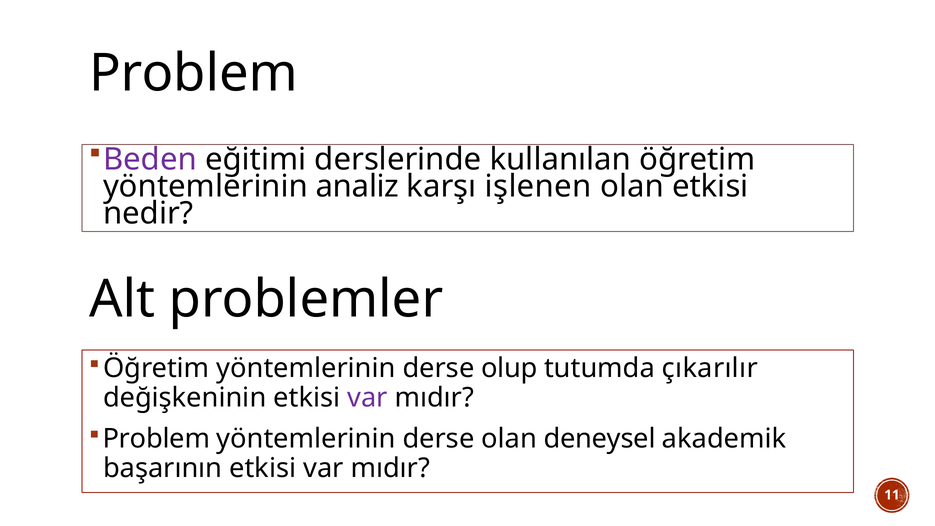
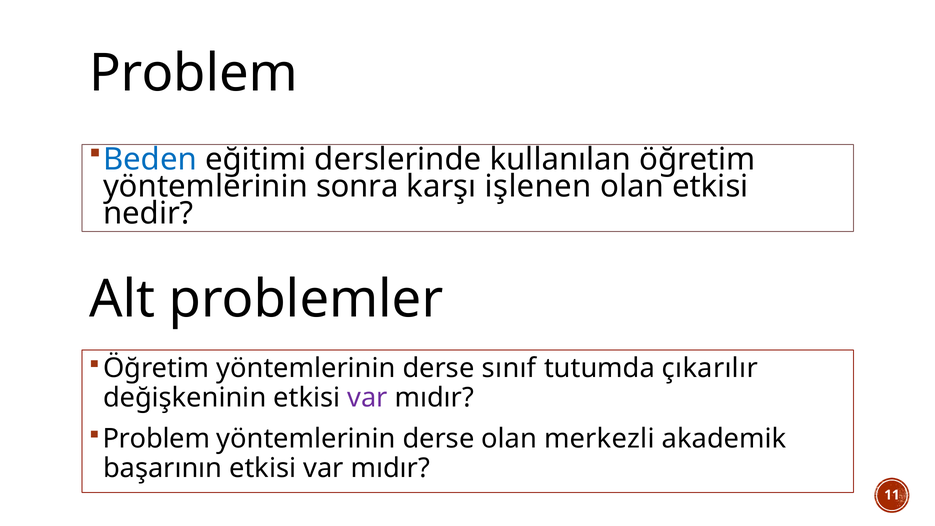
Beden colour: purple -> blue (150, 159)
analiz: analiz -> sonra (357, 186)
olup: olup -> sınıf (509, 368)
deneysel: deneysel -> merkezli (599, 439)
